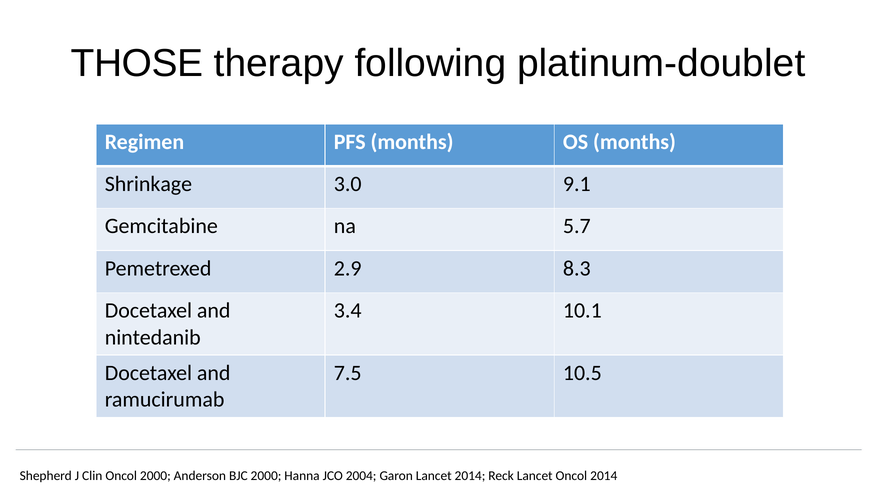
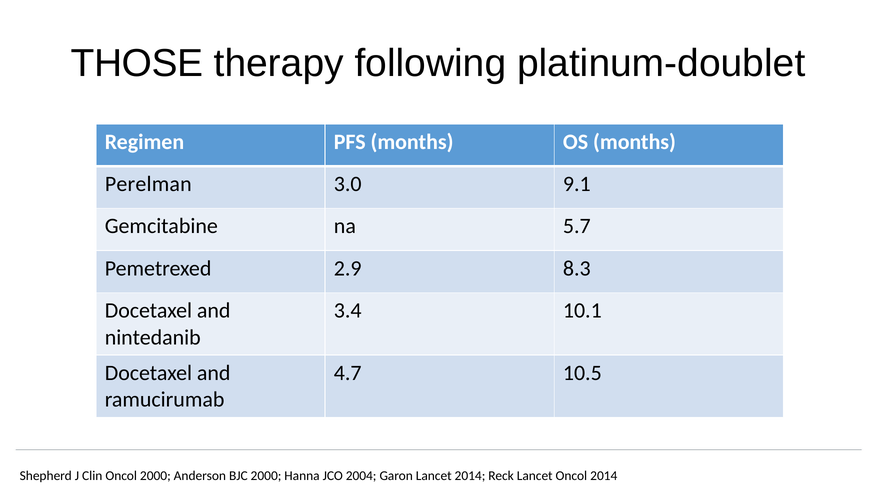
Shrinkage: Shrinkage -> Perelman (148, 184)
7.5: 7.5 -> 4.7 (348, 373)
